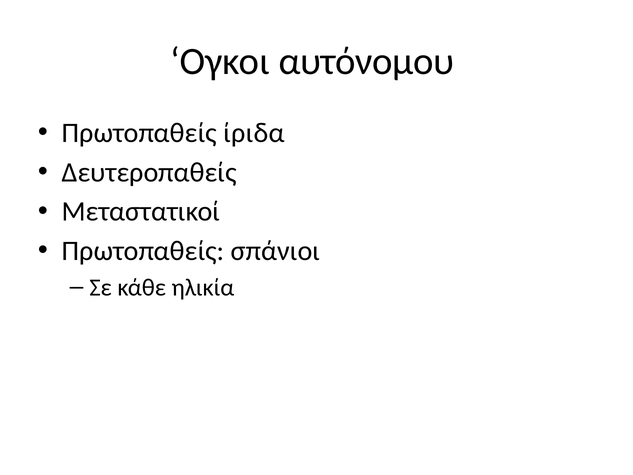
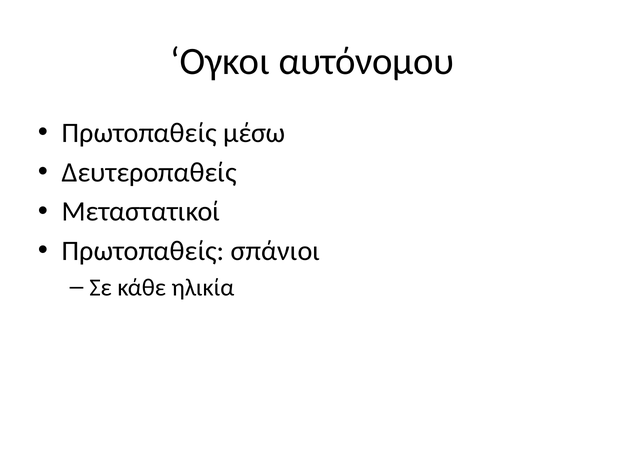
ίριδα: ίριδα -> μέσω (254, 133)
